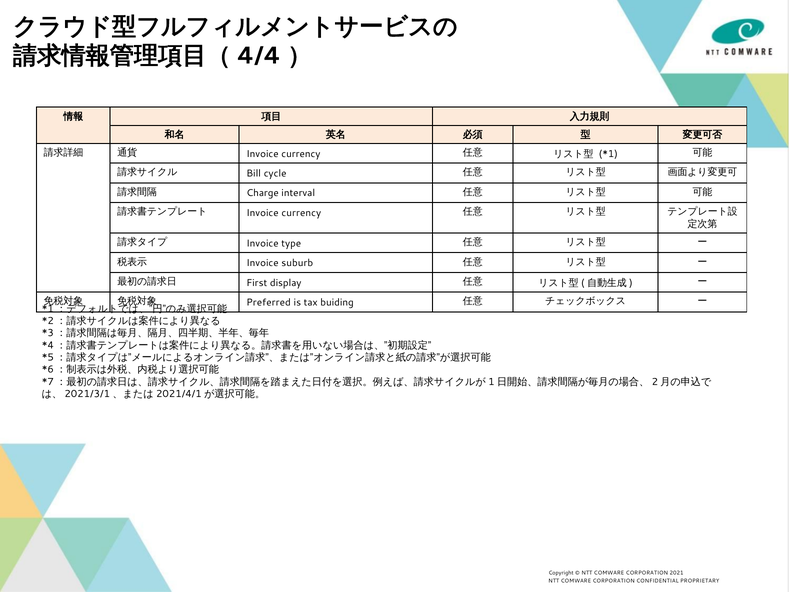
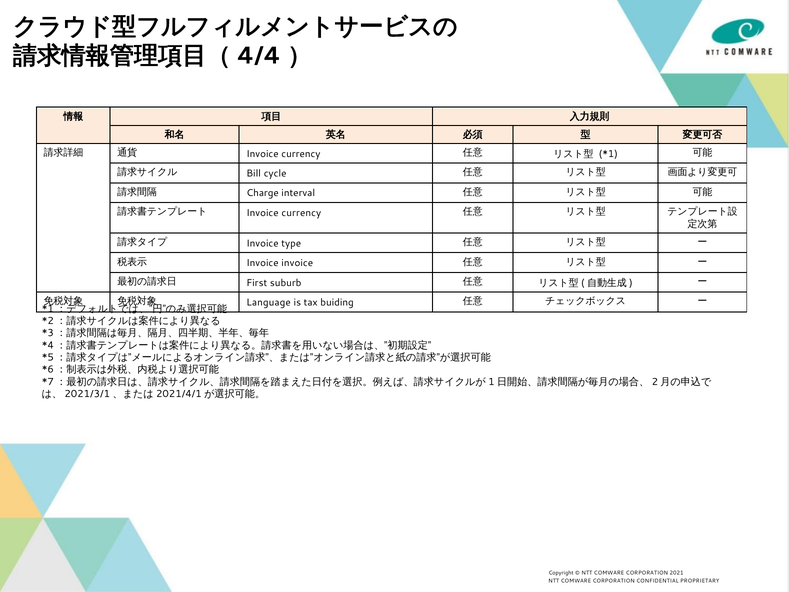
Invoice suburb: suburb -> invoice (297, 263)
display: display -> suburb (286, 283)
Preferred: Preferred -> Language (269, 302)
